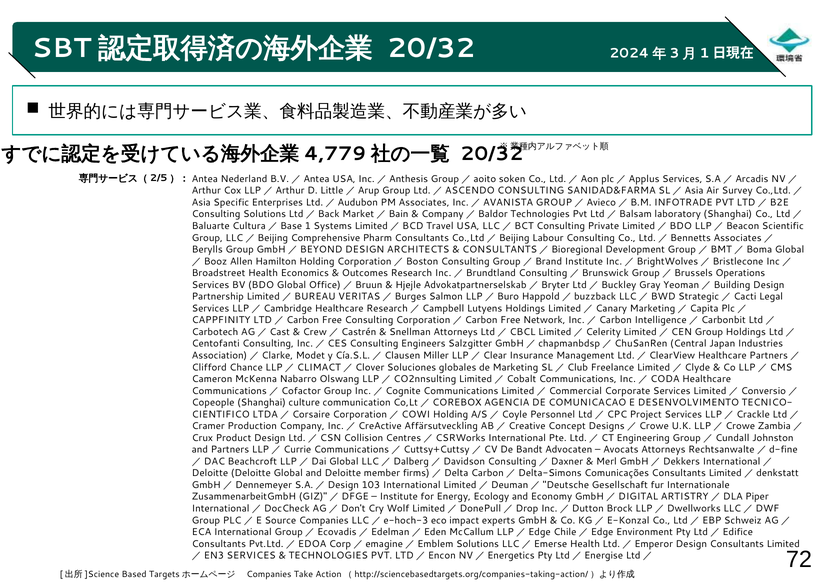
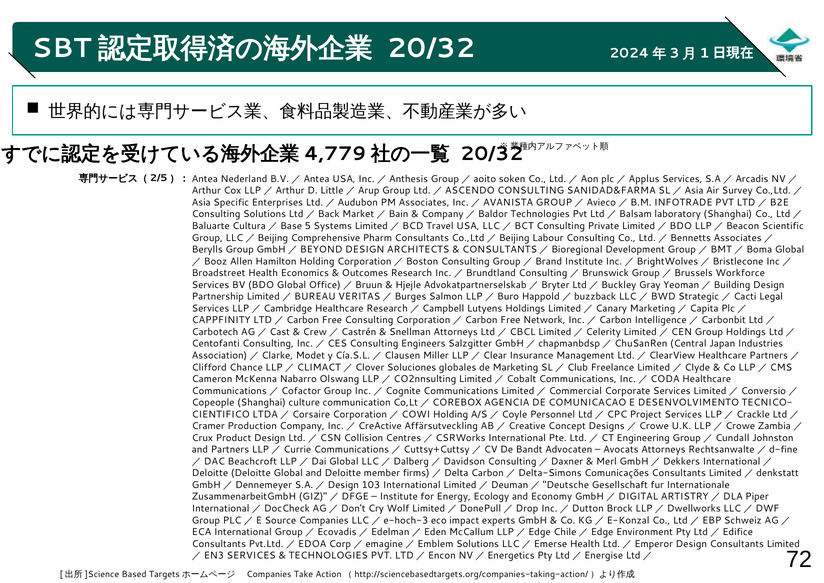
1: 1 -> 5 (308, 226)
Operations: Operations -> Workforce (740, 273)
